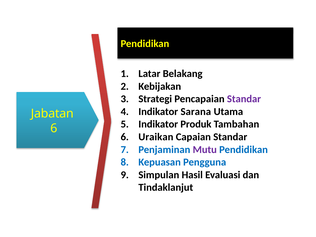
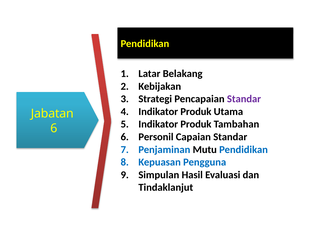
Sarana: Sarana -> Produk (196, 112)
Uraikan: Uraikan -> Personil (156, 137)
Mutu colour: purple -> black (205, 150)
